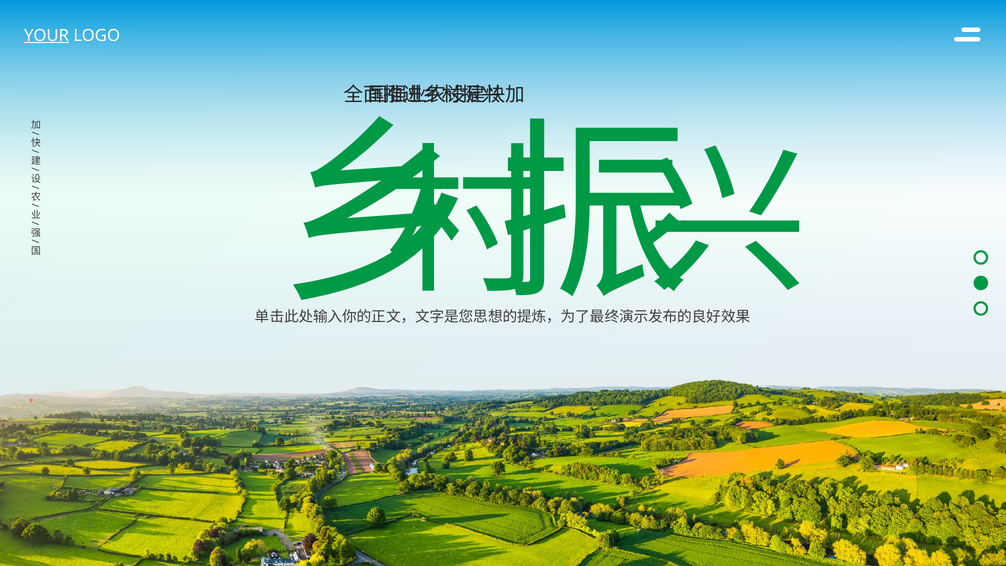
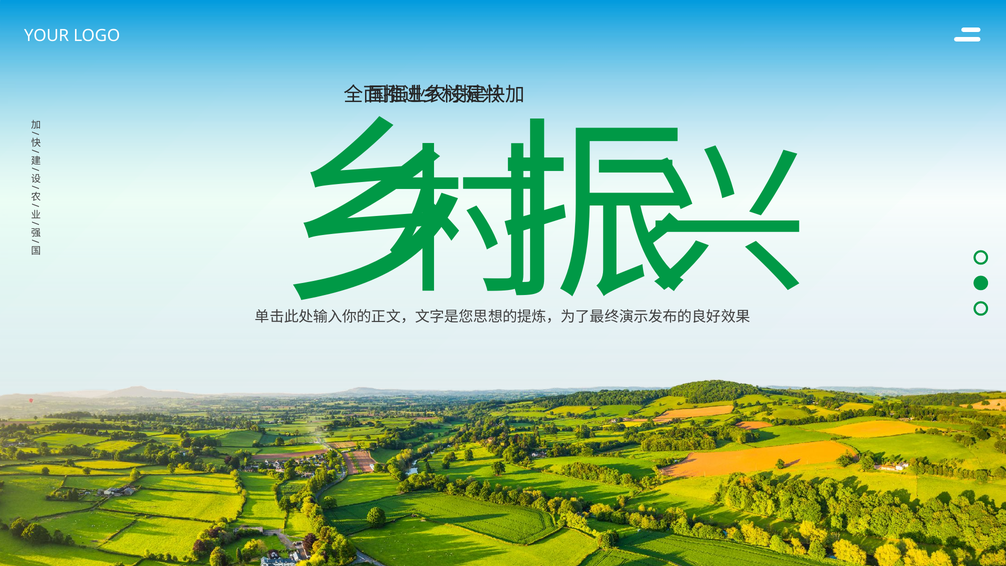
YOUR underline: present -> none (47, 35)
